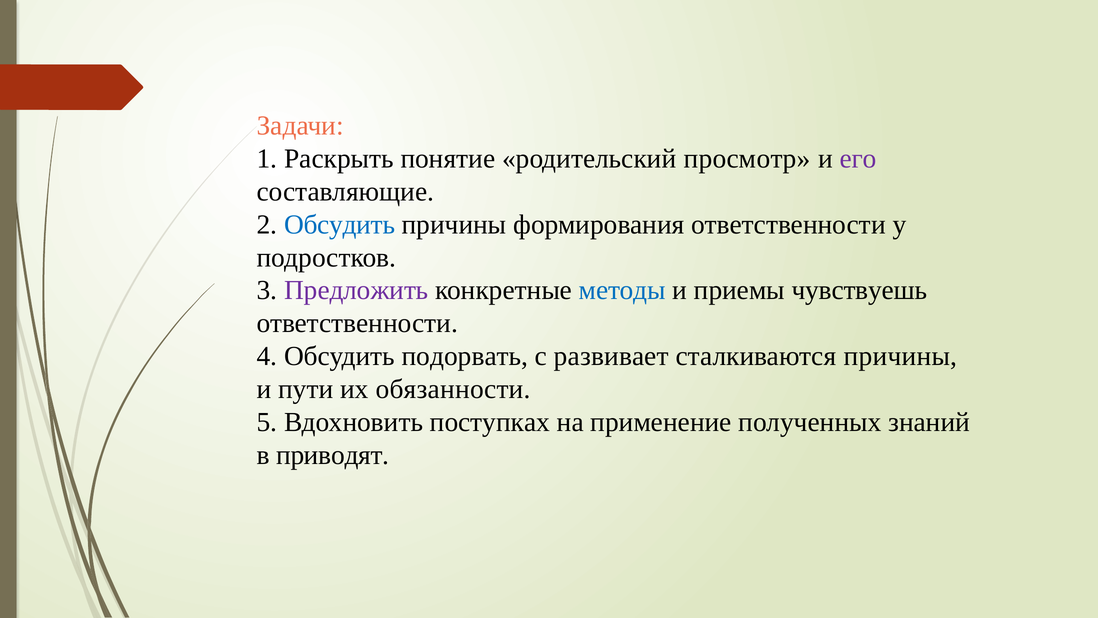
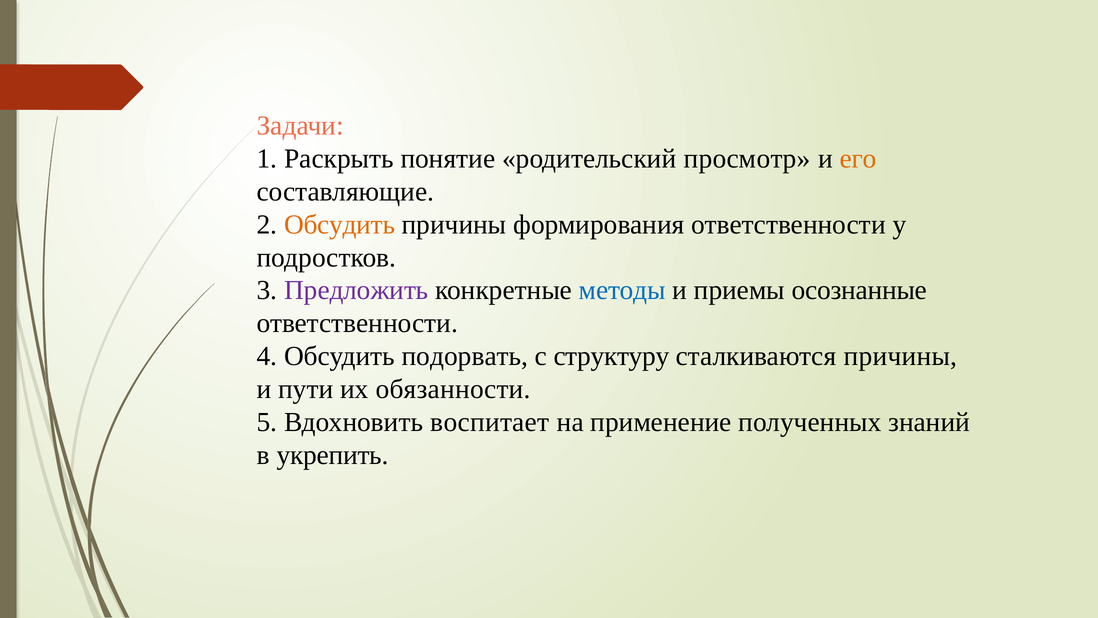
его colour: purple -> orange (858, 158)
Обсудить colour: blue -> orange (340, 224)
чувствуешь: чувствуешь -> осознанные (859, 290)
развивает: развивает -> структуру (612, 356)
поступках: поступках -> воспитает (490, 422)
приводят: приводят -> укрепить (333, 455)
